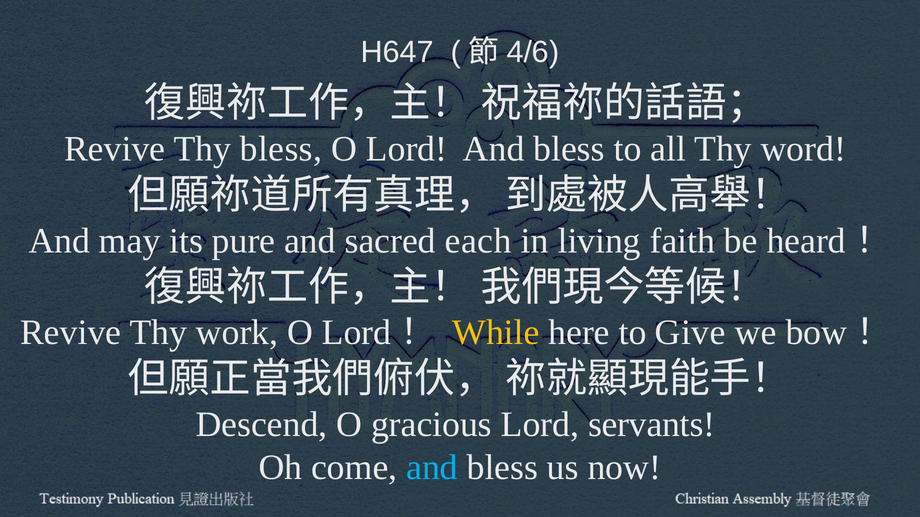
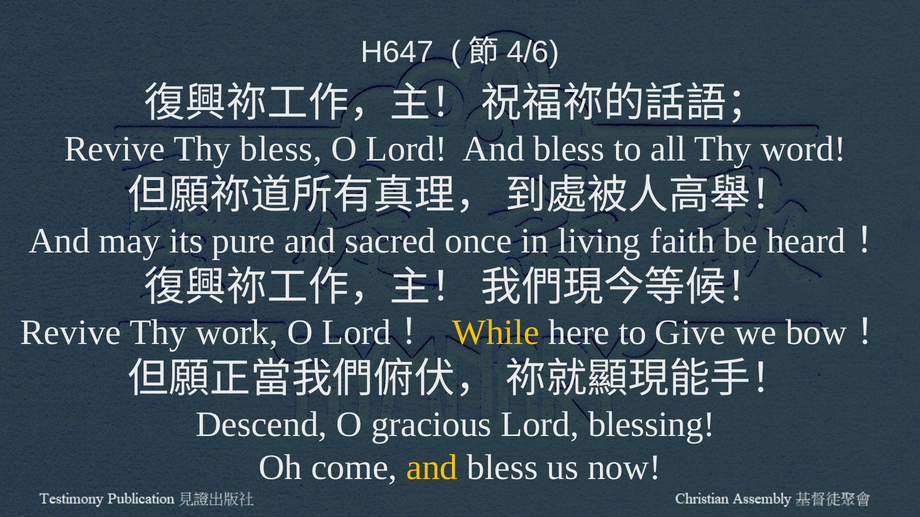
each: each -> once (478, 241)
servants: servants -> blessing (652, 425)
and colour: light blue -> yellow (432, 468)
